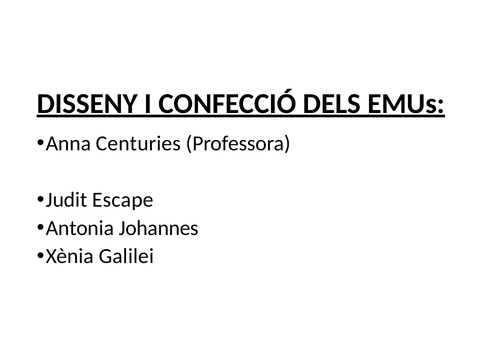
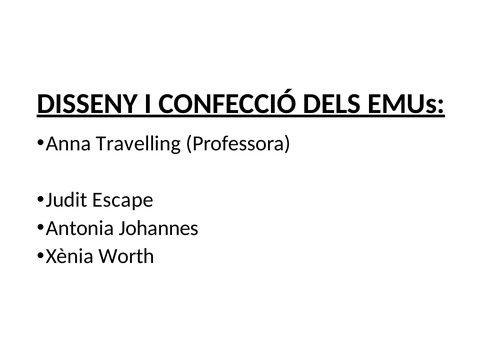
Centuries: Centuries -> Travelling (139, 143)
Galilei: Galilei -> Worth (127, 256)
